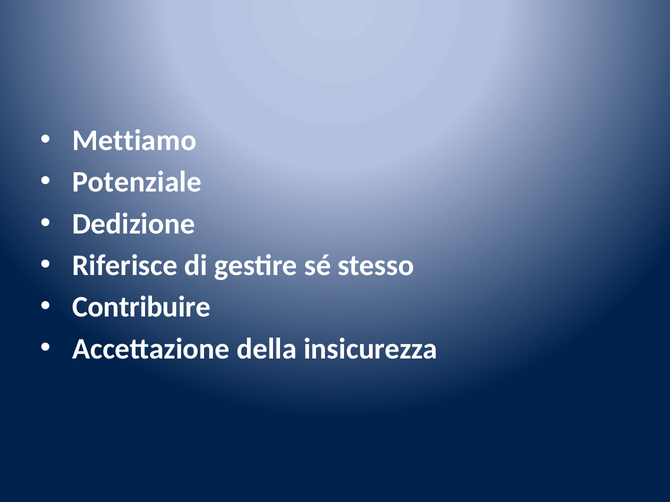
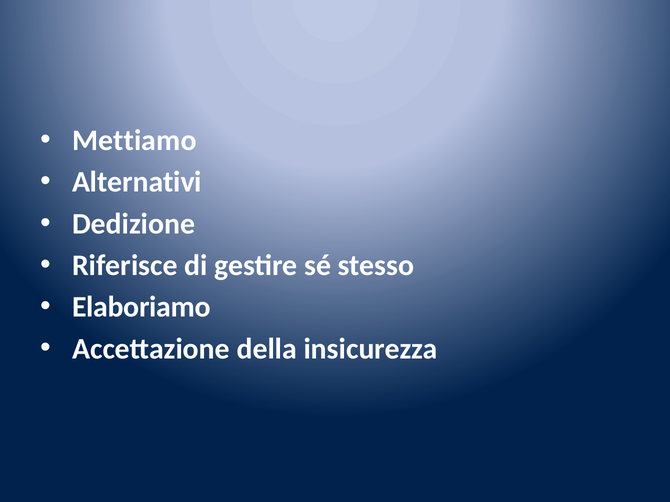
Potenziale: Potenziale -> Alternativi (137, 182)
Contribuire: Contribuire -> Elaboriamo (141, 307)
